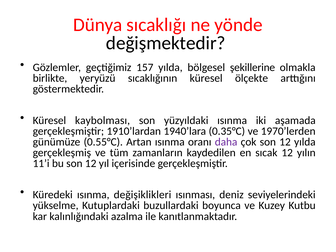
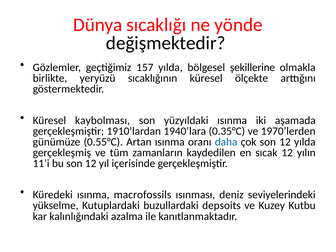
daha colour: purple -> blue (226, 142)
değişiklikleri: değişiklikleri -> macrofossils (143, 195)
boyunca: boyunca -> depsoits (221, 206)
